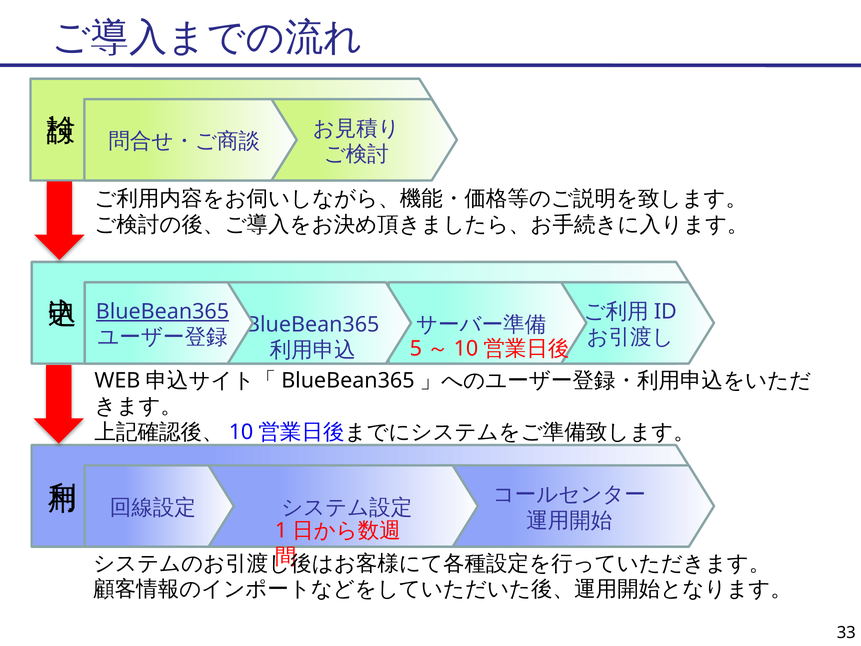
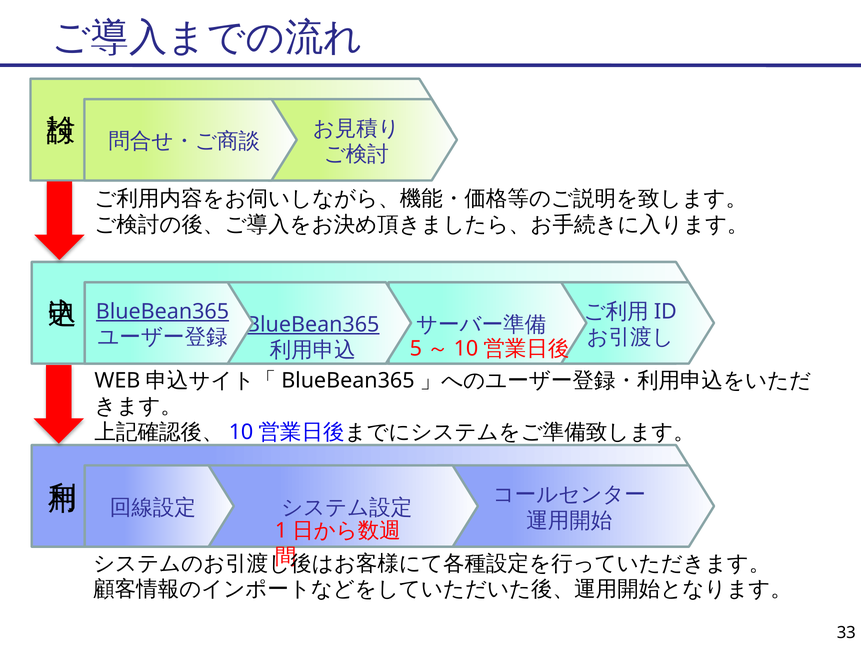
BlueBean365 underline: none -> present (313, 324)
